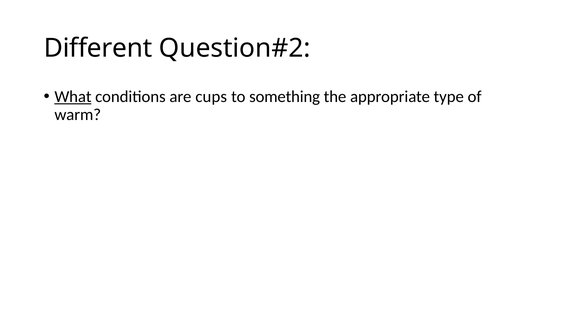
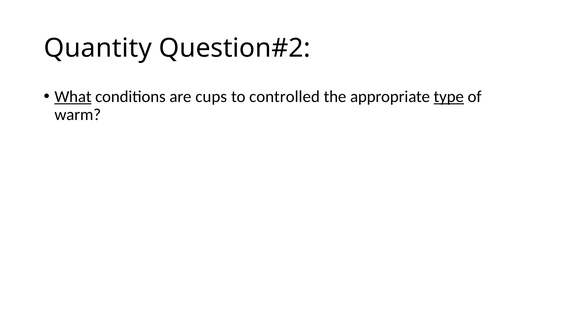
Different: Different -> Quantity (98, 48)
something: something -> controlled (284, 97)
type underline: none -> present (449, 97)
